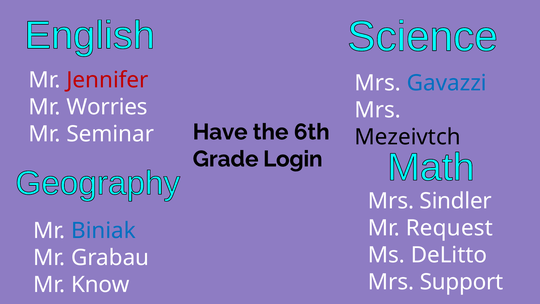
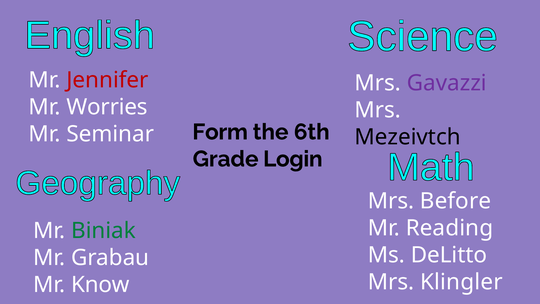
Gavazzi colour: blue -> purple (447, 83)
Have: Have -> Form (220, 132)
Sindler: Sindler -> Before (456, 201)
Request: Request -> Reading (449, 228)
Biniak colour: blue -> green (103, 231)
Support: Support -> Klingler (461, 282)
